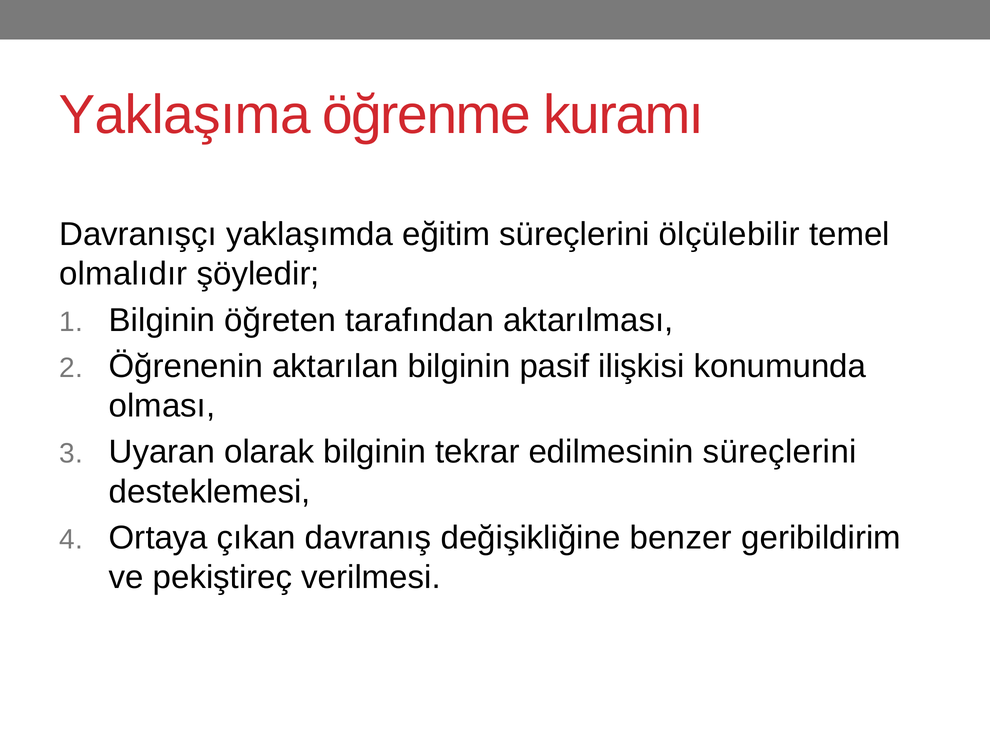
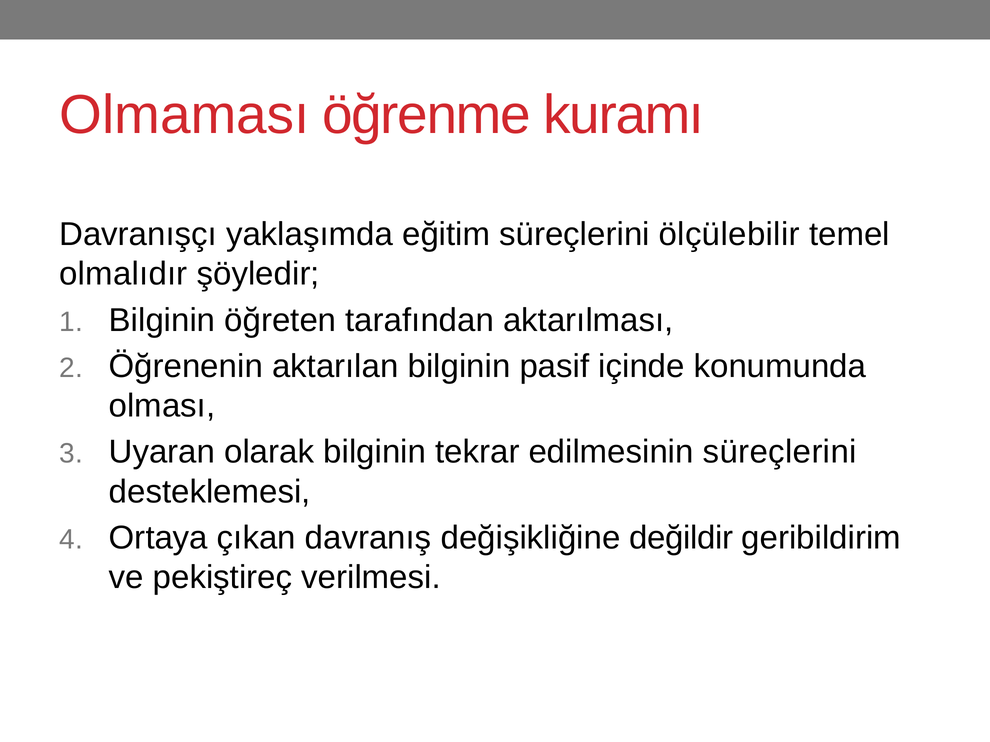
Yaklaşıma: Yaklaşıma -> Olmaması (184, 115)
ilişkisi: ilişkisi -> içinde (642, 367)
benzer: benzer -> değildir (681, 538)
